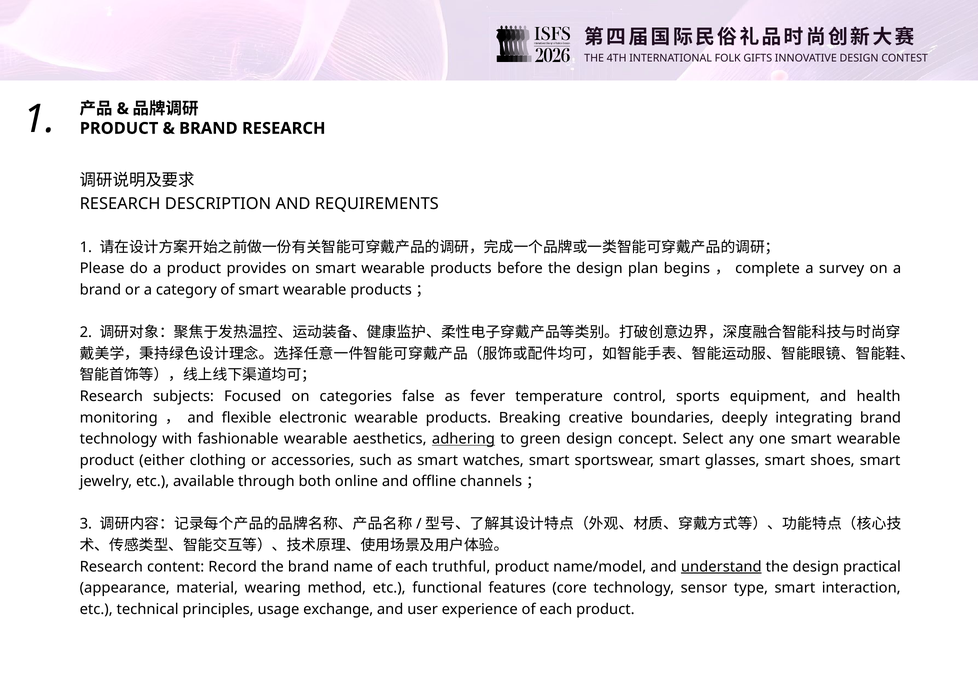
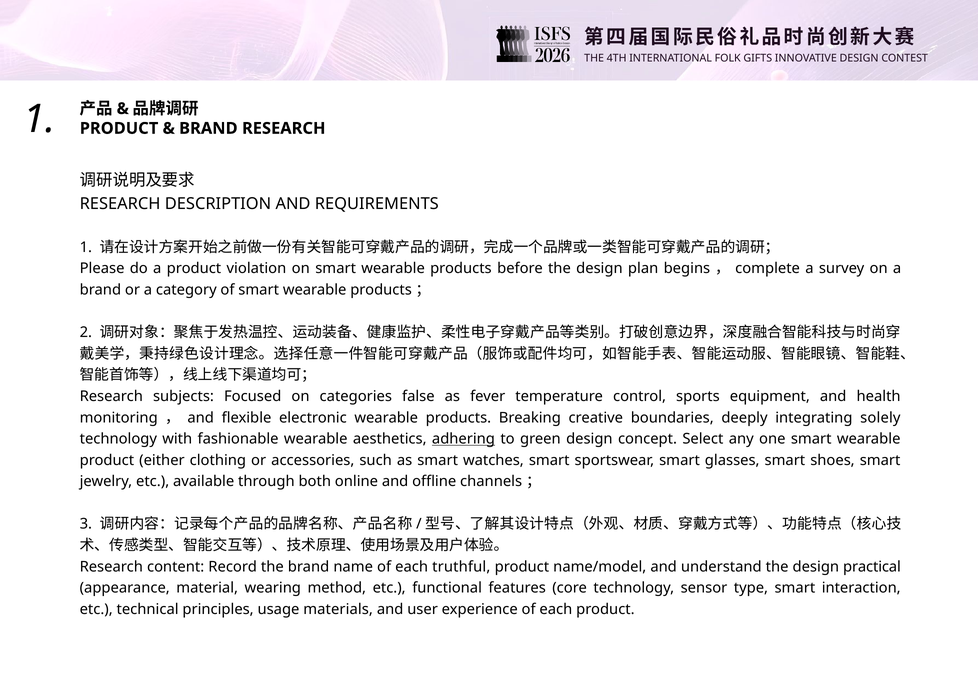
provides: provides -> violation (256, 268)
integrating brand: brand -> solely (880, 417)
understand underline: present -> none (721, 566)
exchange: exchange -> materials (338, 609)
